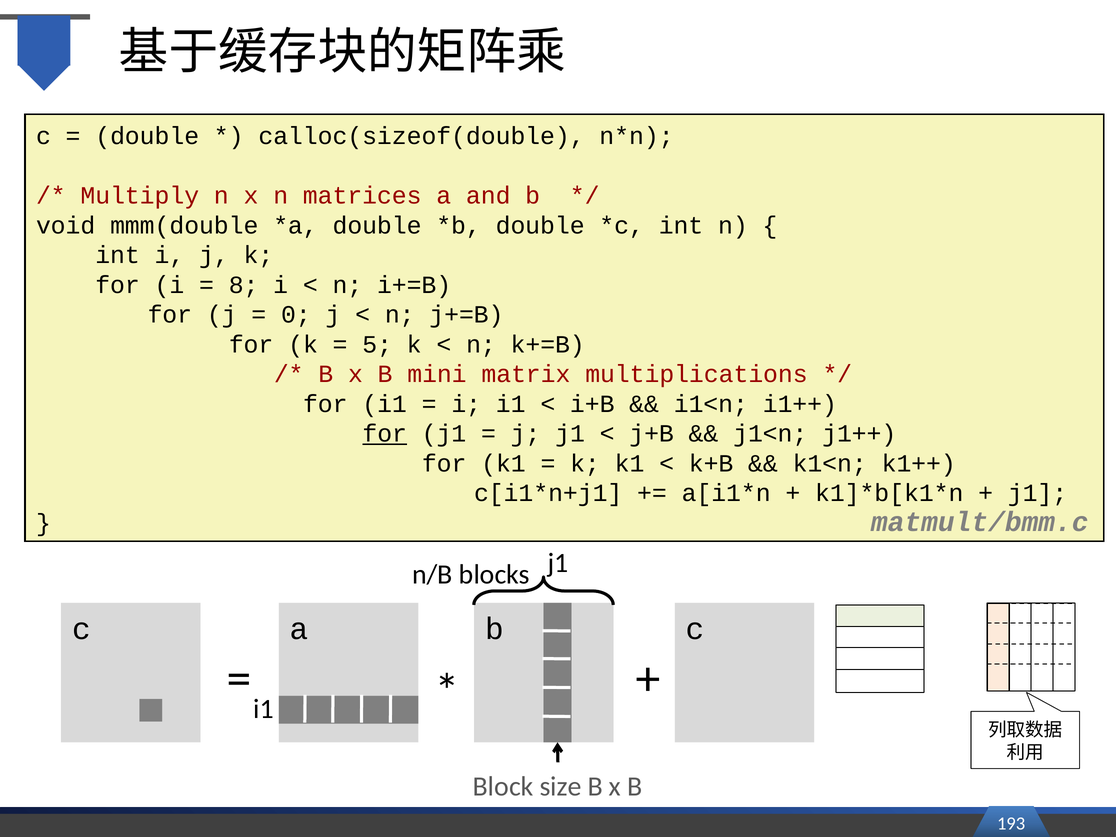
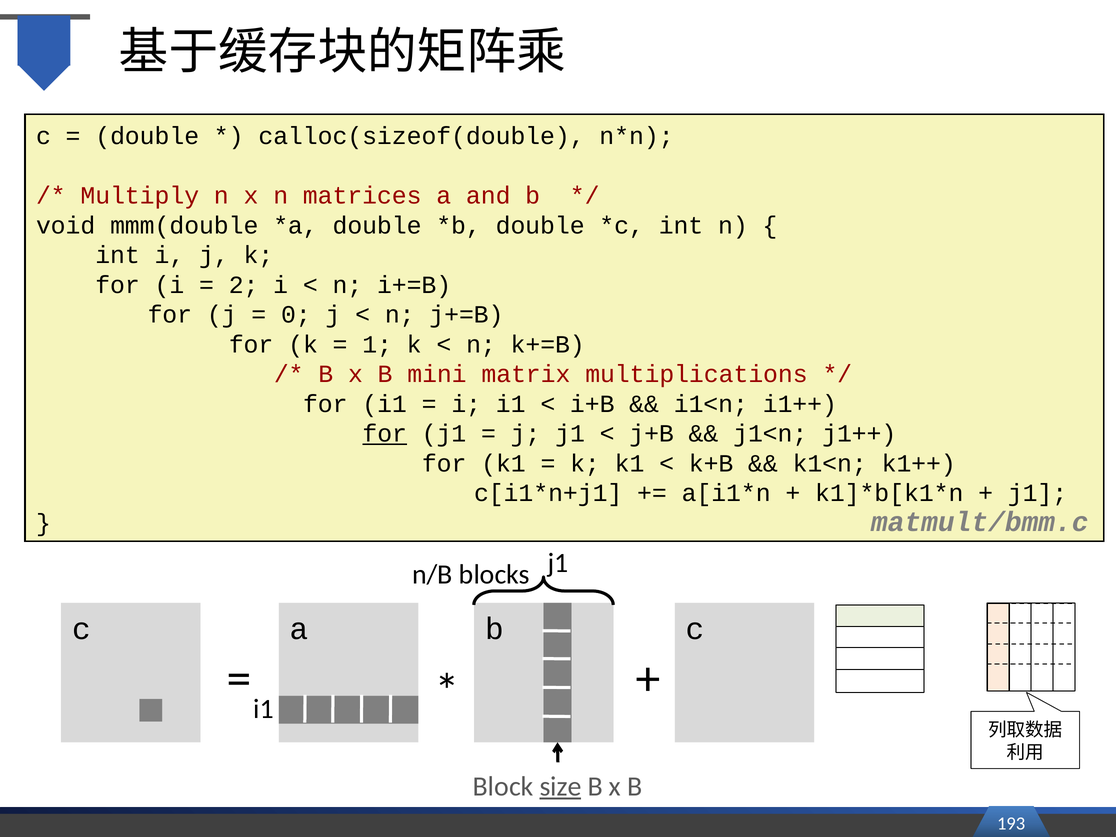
8: 8 -> 2 (244, 285)
5: 5 -> 1 (377, 345)
size underline: none -> present (561, 786)
